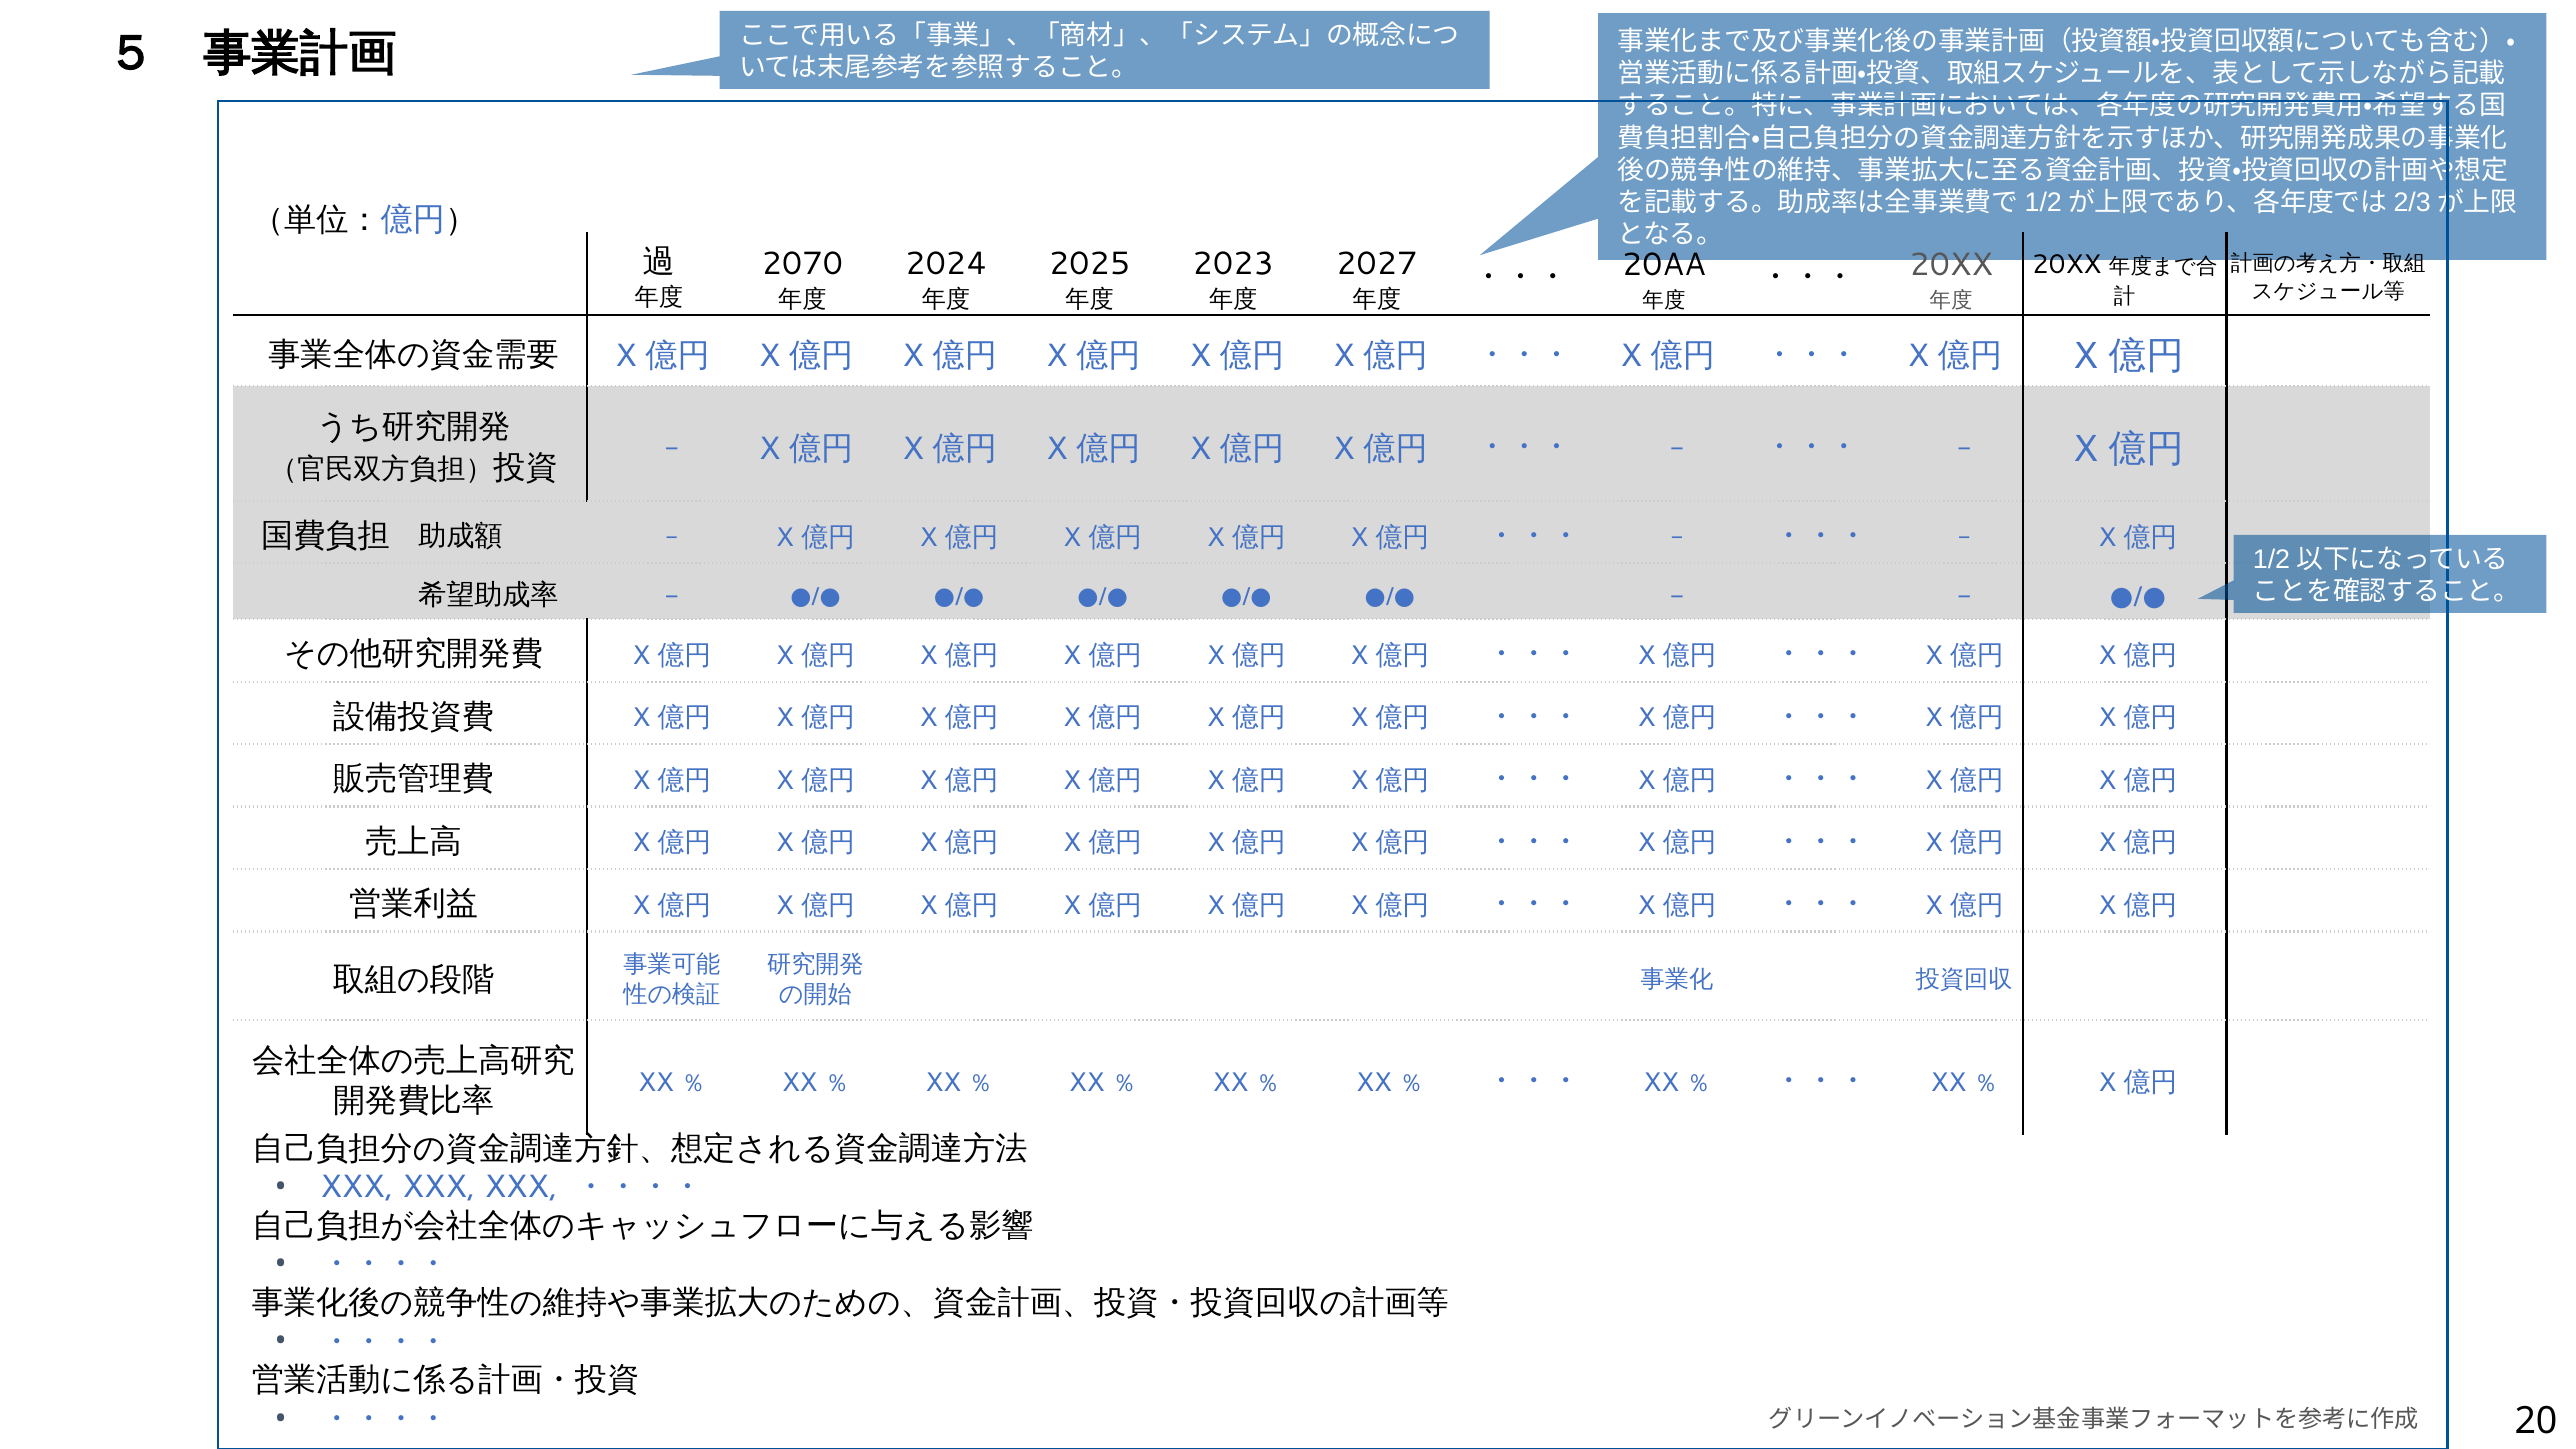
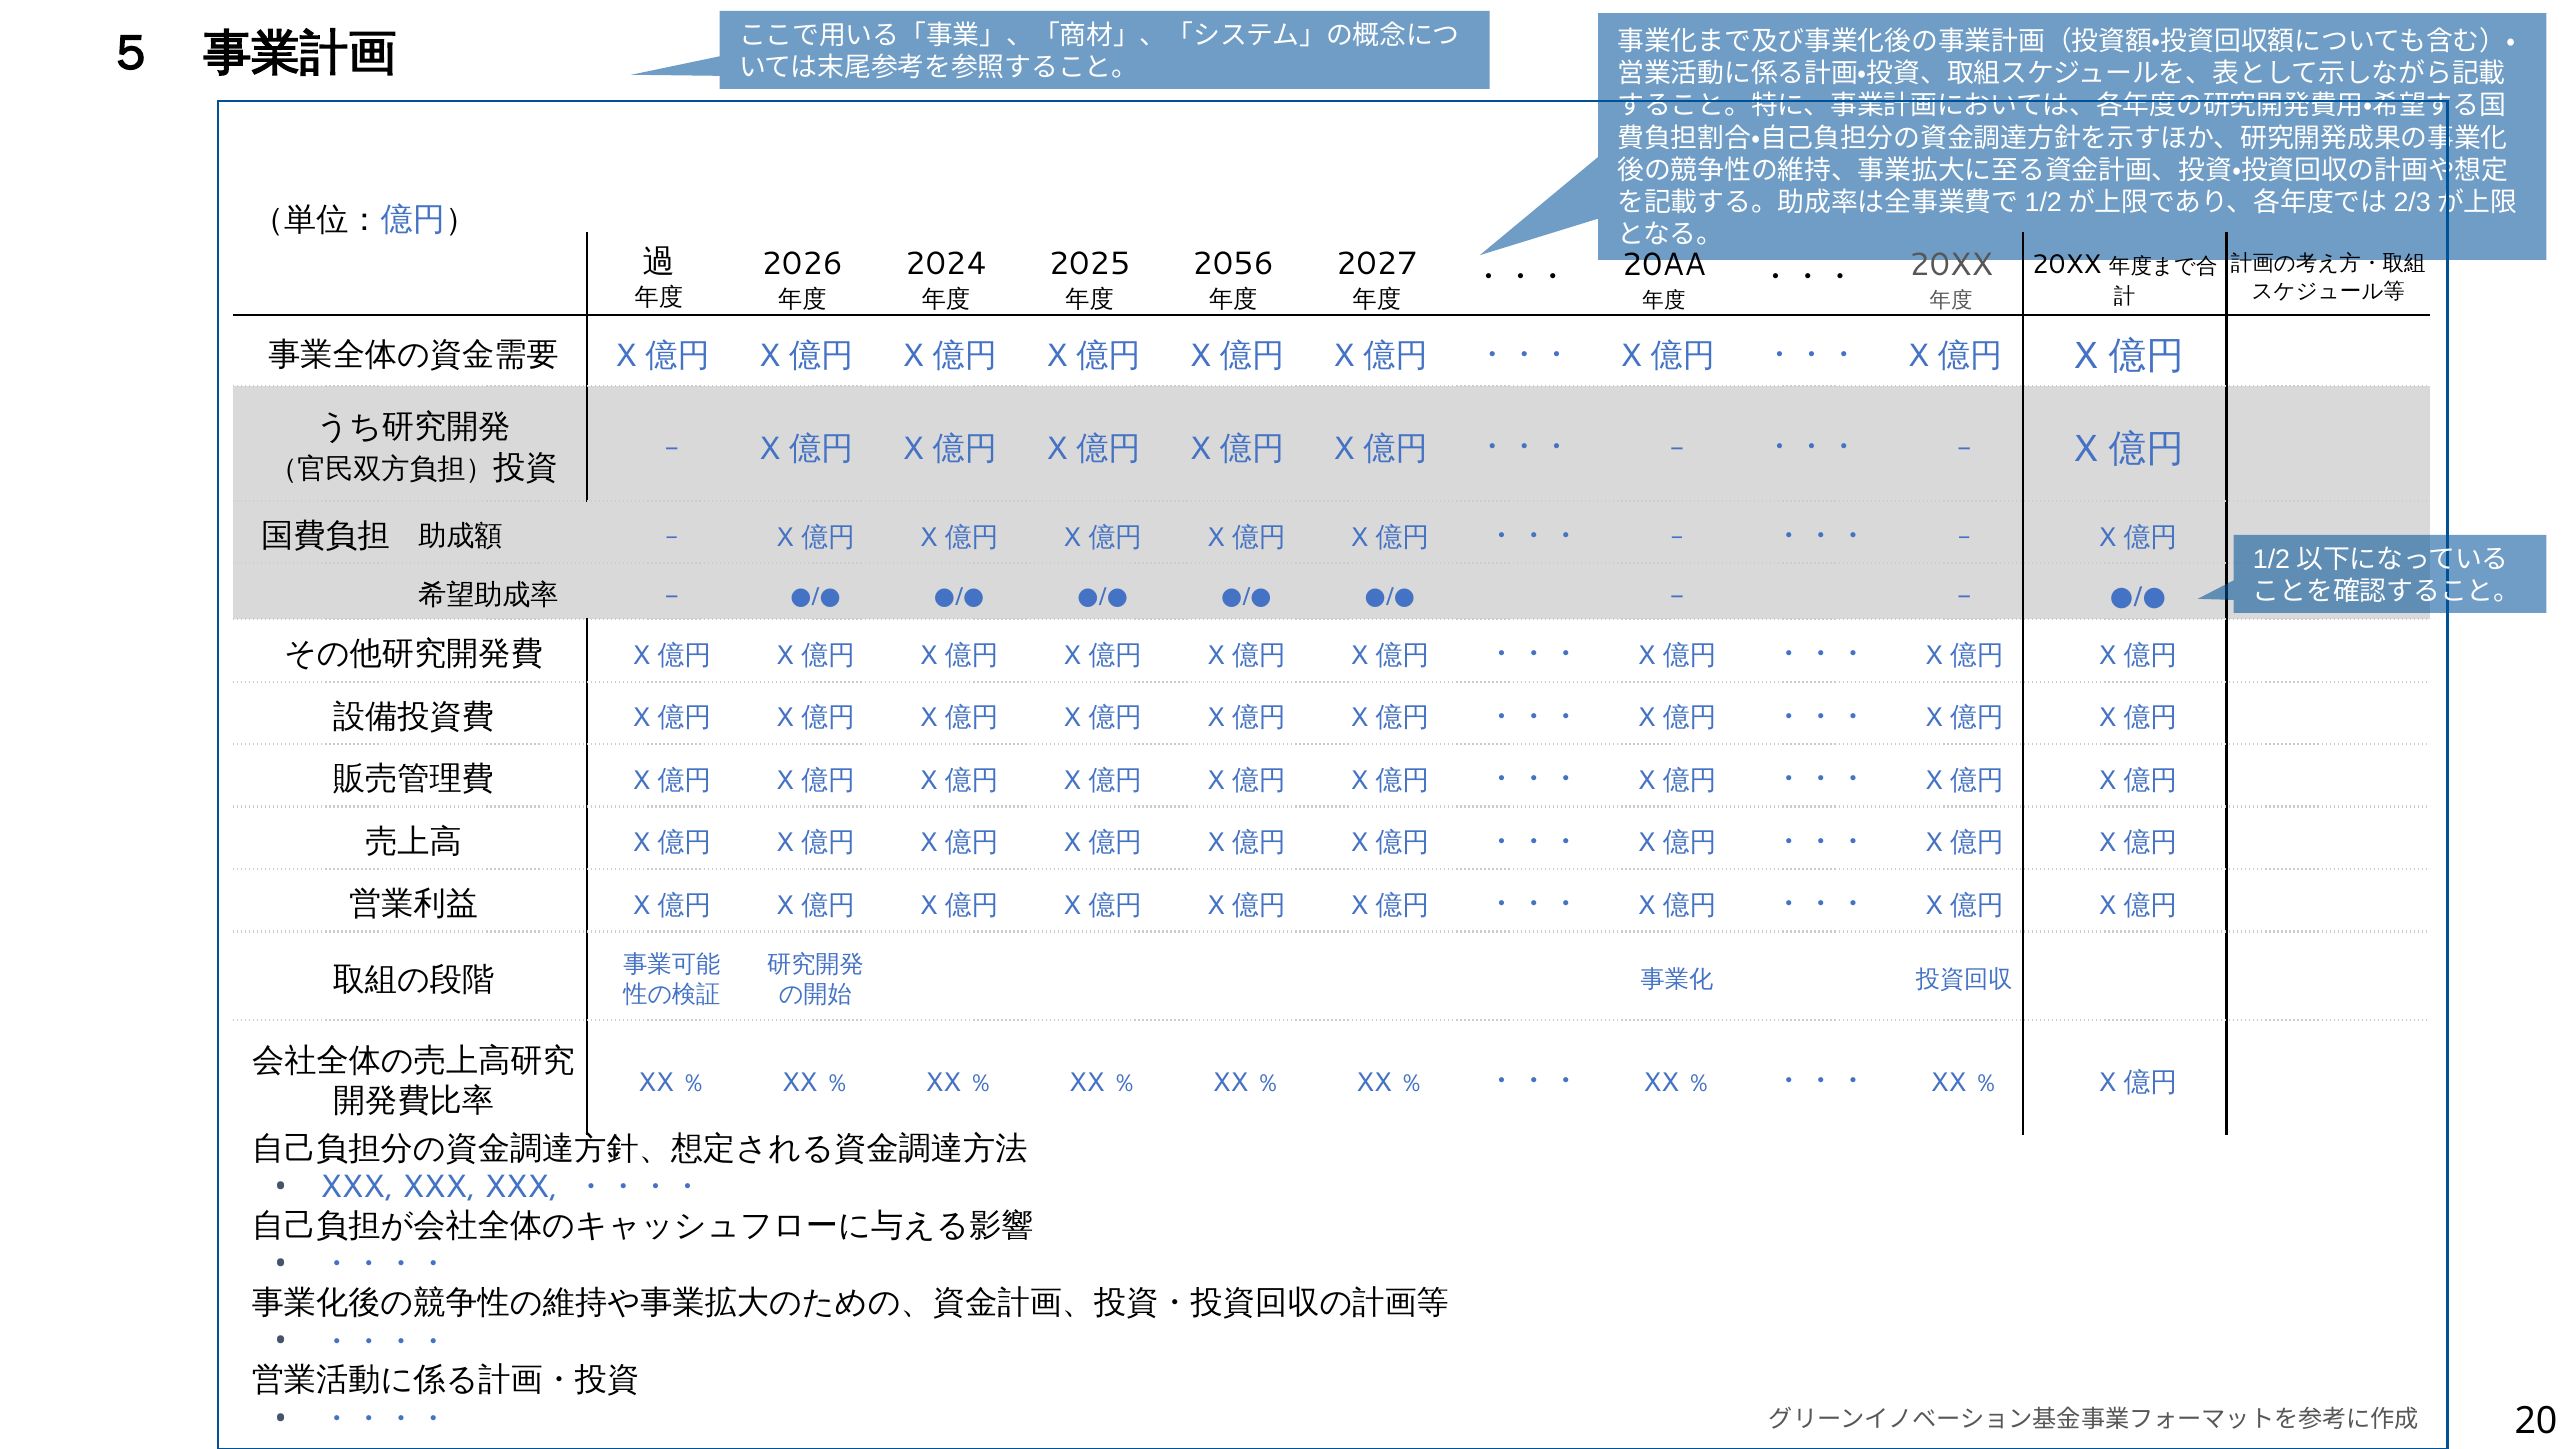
2070: 2070 -> 2026 (802, 264)
2023: 2023 -> 2056 (1233, 264)
